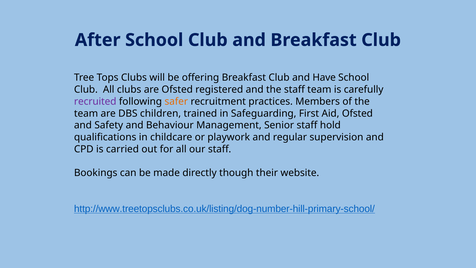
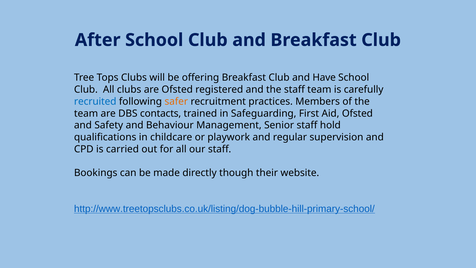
recruited colour: purple -> blue (95, 101)
children: children -> contacts (161, 113)
http://www.treetopsclubs.co.uk/listing/dog-number-hill-primary-school/: http://www.treetopsclubs.co.uk/listing/dog-number-hill-primary-school/ -> http://www.treetopsclubs.co.uk/listing/dog-bubble-hill-primary-school/ (224, 209)
